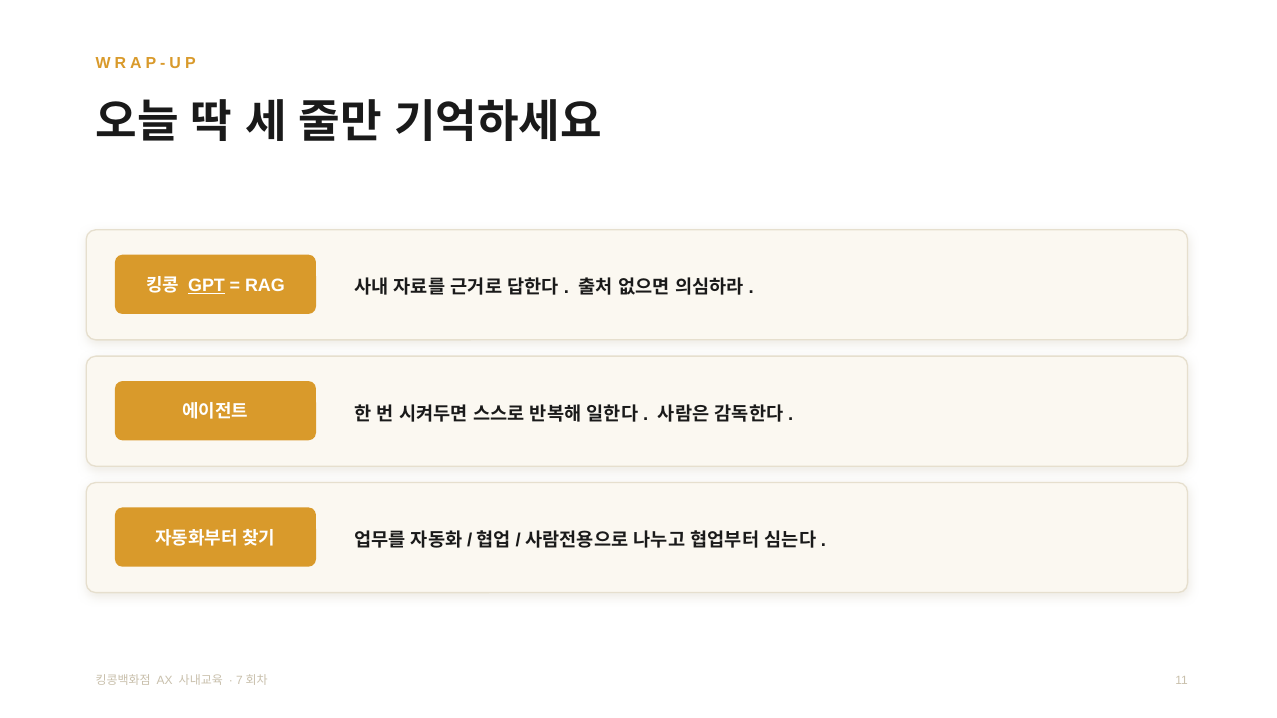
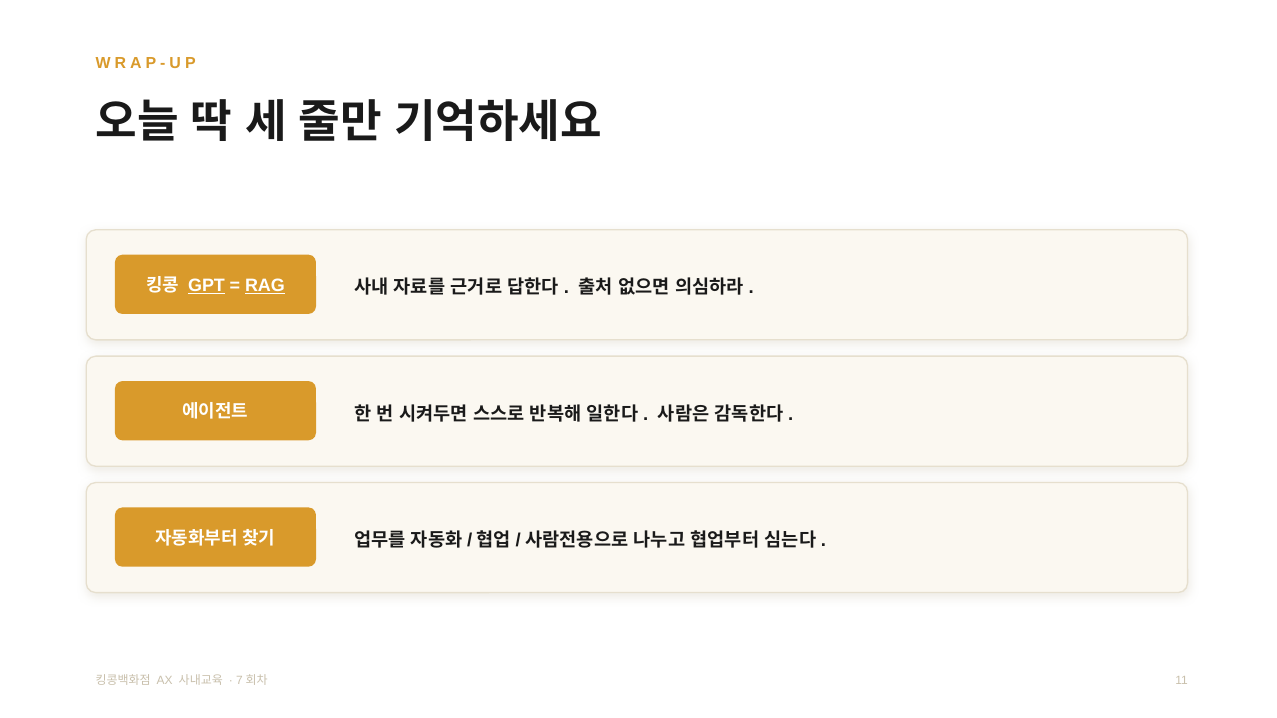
RAG underline: none -> present (265, 286)
